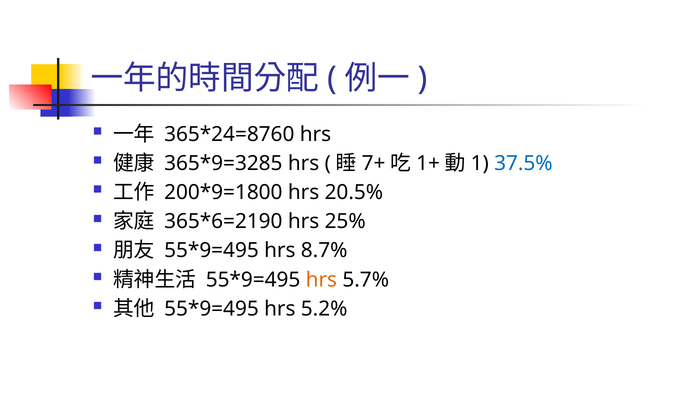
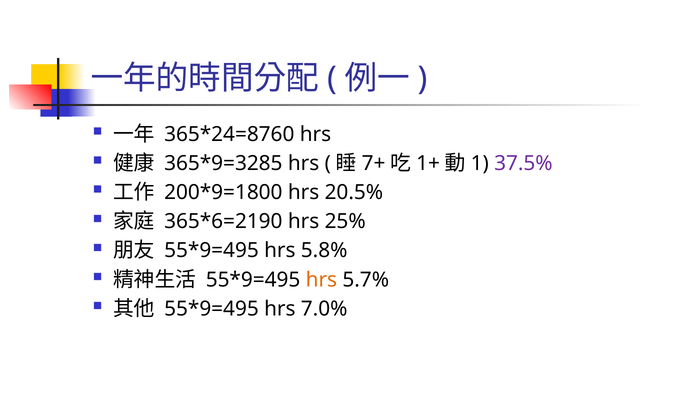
37.5% colour: blue -> purple (523, 163)
8.7%: 8.7% -> 5.8% (324, 250)
5.2%: 5.2% -> 7.0% (324, 309)
